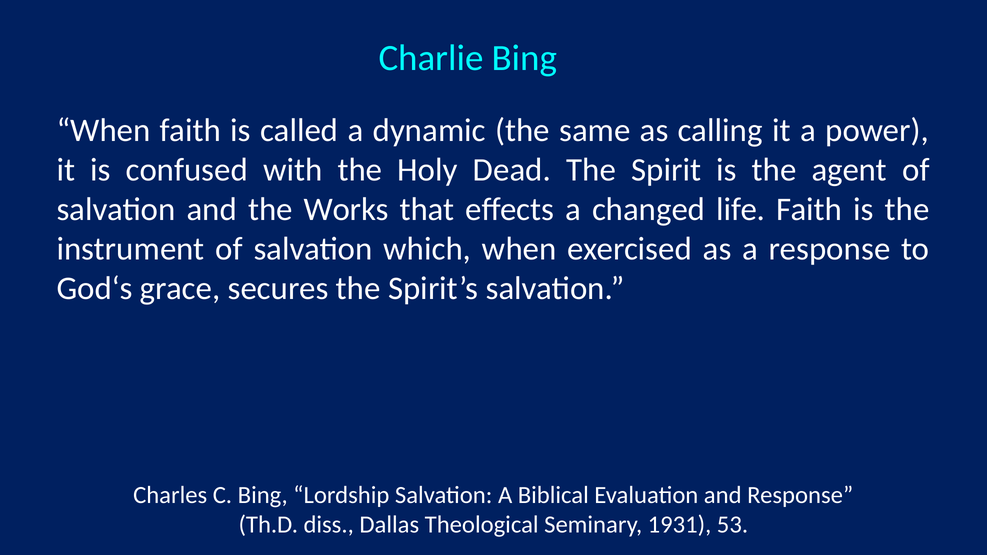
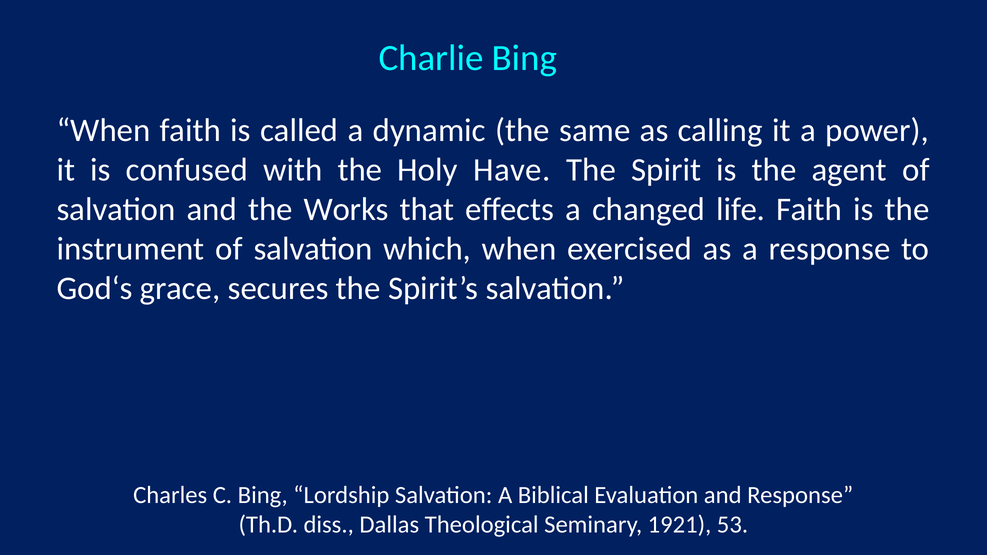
Dead: Dead -> Have (512, 170)
1931: 1931 -> 1921 (680, 525)
